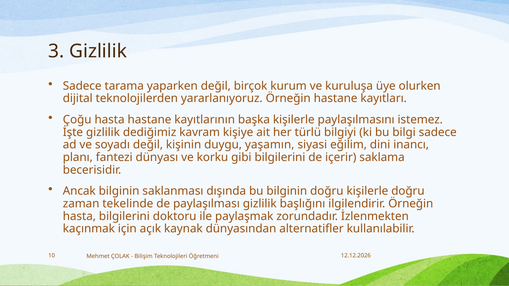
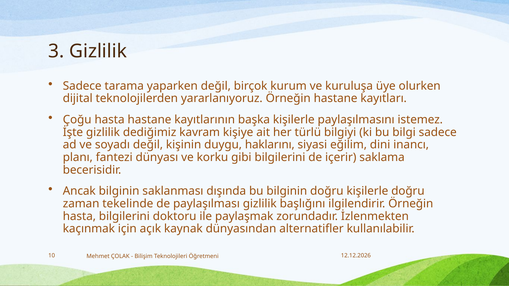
yaşamın: yaşamın -> haklarını (270, 145)
